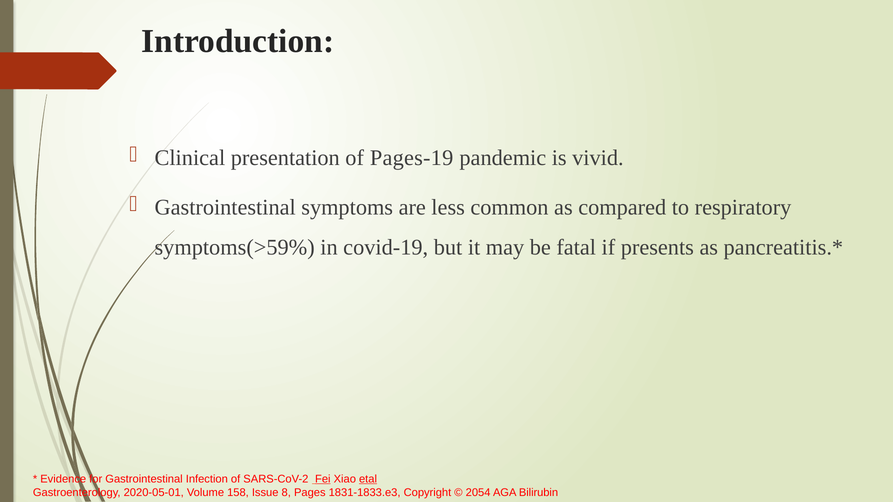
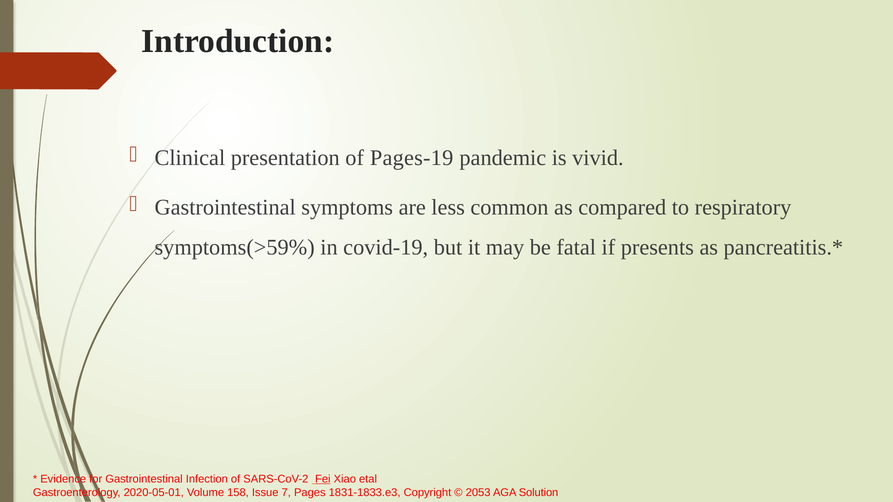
etal underline: present -> none (368, 479)
8: 8 -> 7 (286, 493)
2054: 2054 -> 2053 (478, 493)
Bilirubin: Bilirubin -> Solution (539, 493)
